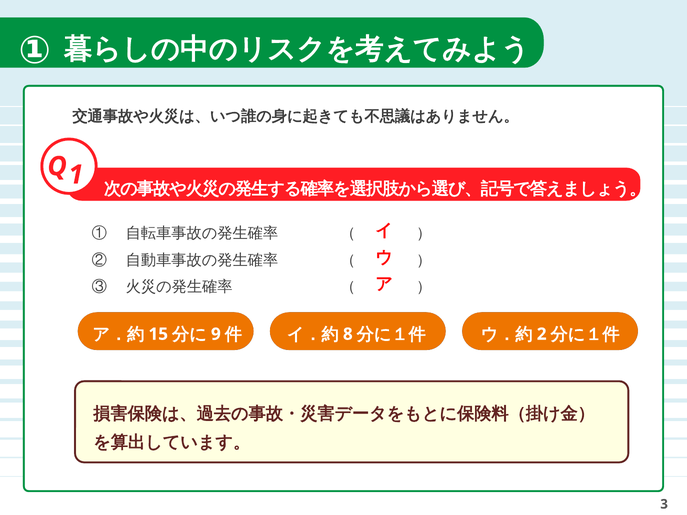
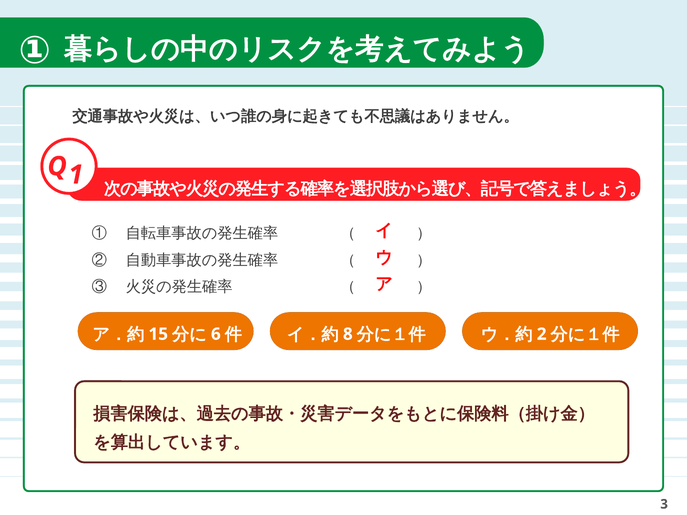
9: 9 -> 6 (216, 334)
